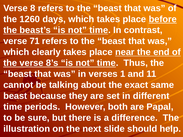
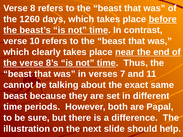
71: 71 -> 10 (35, 41)
1: 1 -> 7 (123, 74)
